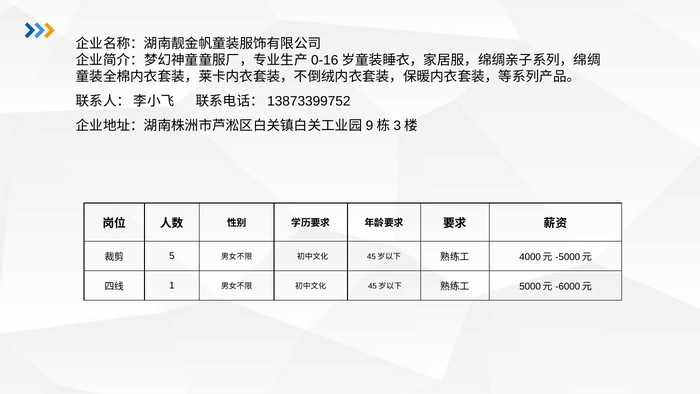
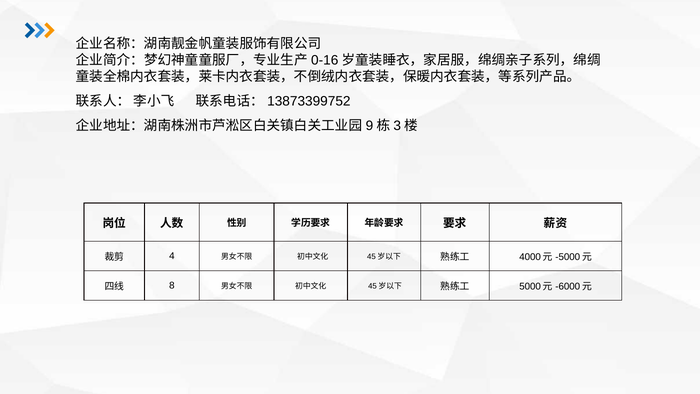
5: 5 -> 4 (172, 256)
1: 1 -> 8 (172, 285)
